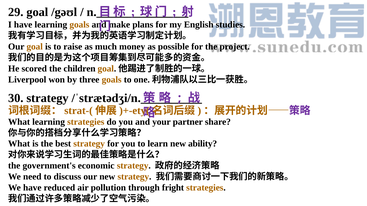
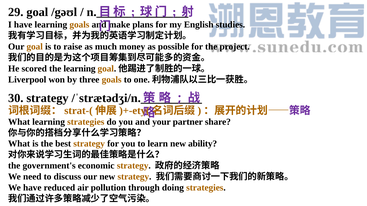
the children: children -> learning (80, 69)
fright: fright -> doing (173, 188)
